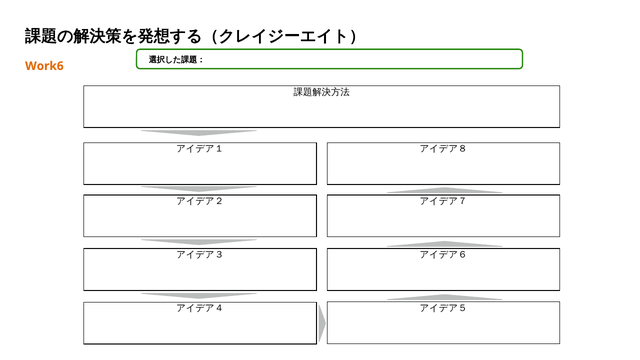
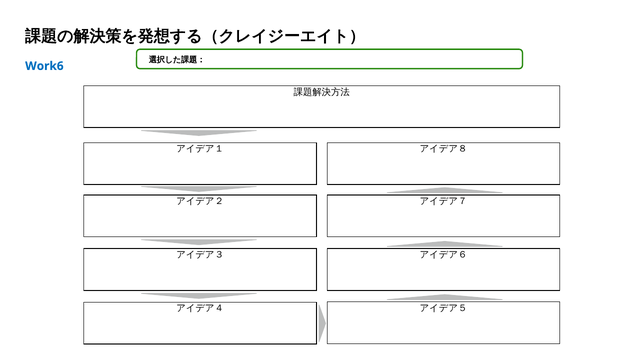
Work6 colour: orange -> blue (44, 66)
